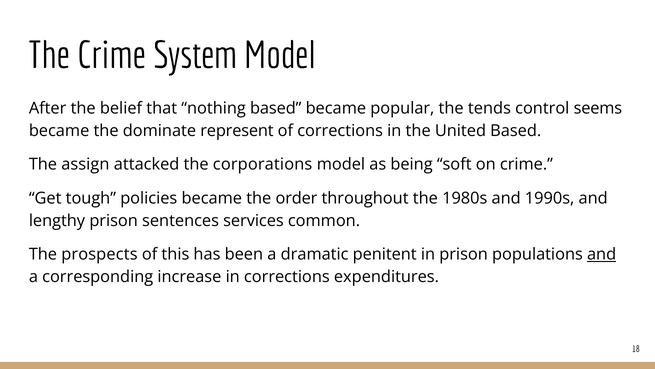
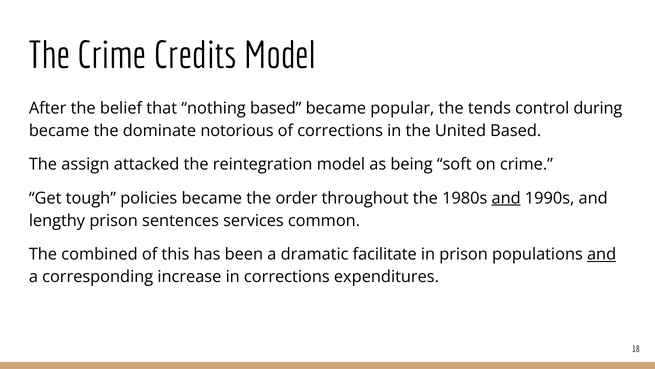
System: System -> Credits (195, 55)
seems: seems -> during (598, 108)
represent: represent -> notorious (237, 131)
corporations: corporations -> reintegration (263, 164)
and underline: none -> present (506, 198)
prospects: prospects -> combined (99, 254)
penitent: penitent -> facilitate (385, 254)
